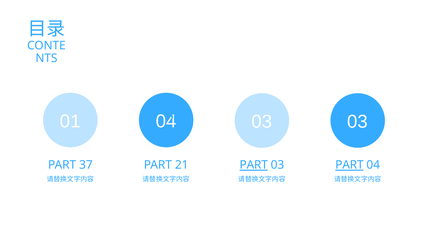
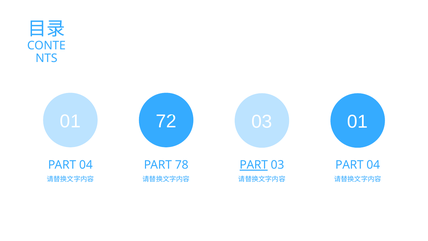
01 04: 04 -> 72 (166, 121)
03 03: 03 -> 01 (358, 122)
37: 37 -> 04 (86, 165)
21: 21 -> 78 (182, 165)
PART underline: present -> none (349, 165)
